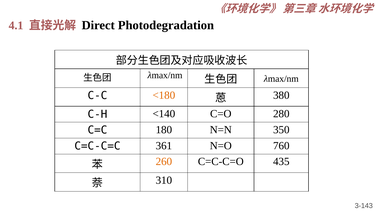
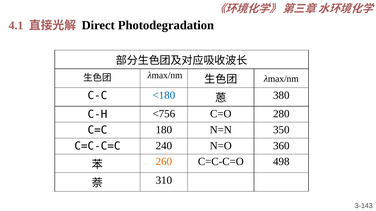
<180 colour: orange -> blue (164, 95)
<140: <140 -> <756 (164, 114)
361: 361 -> 240 (164, 146)
760: 760 -> 360 (281, 146)
435: 435 -> 498 (281, 162)
